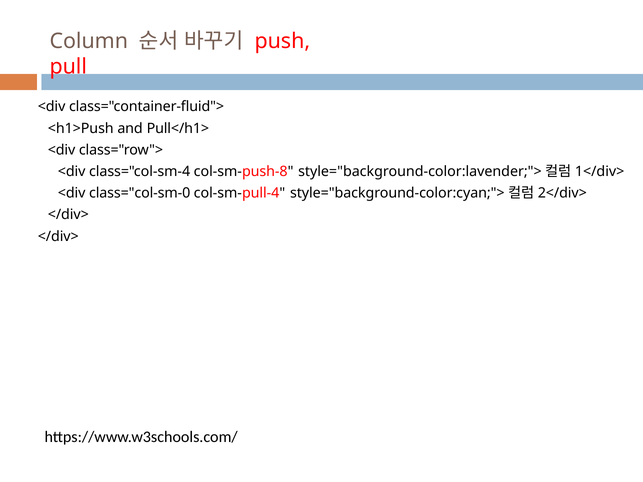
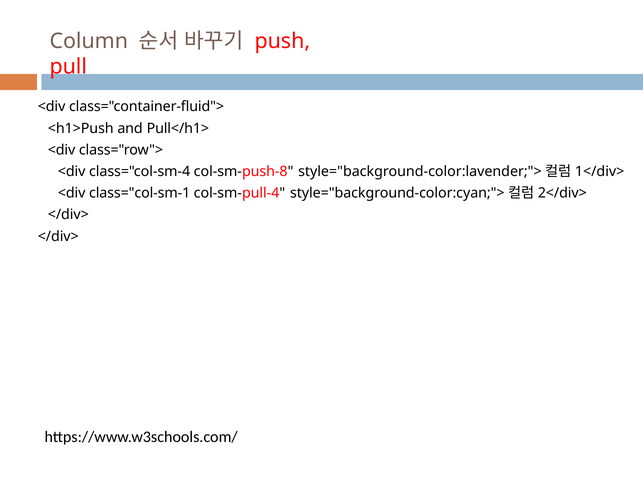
class="col-sm-0: class="col-sm-0 -> class="col-sm-1 (140, 193)
